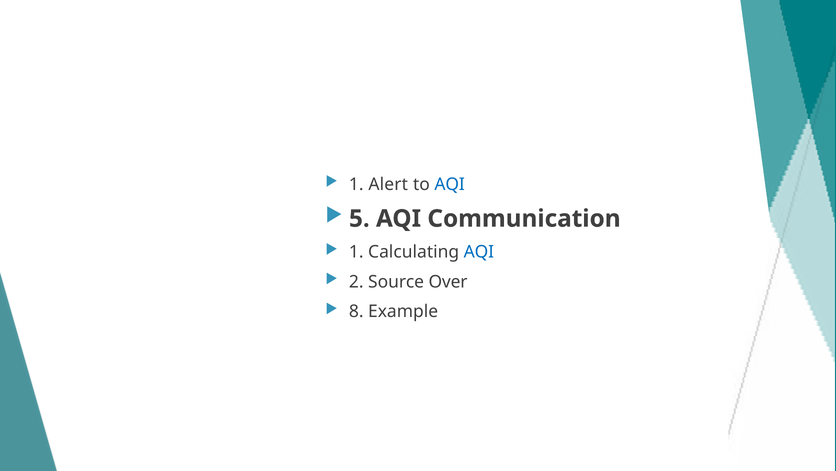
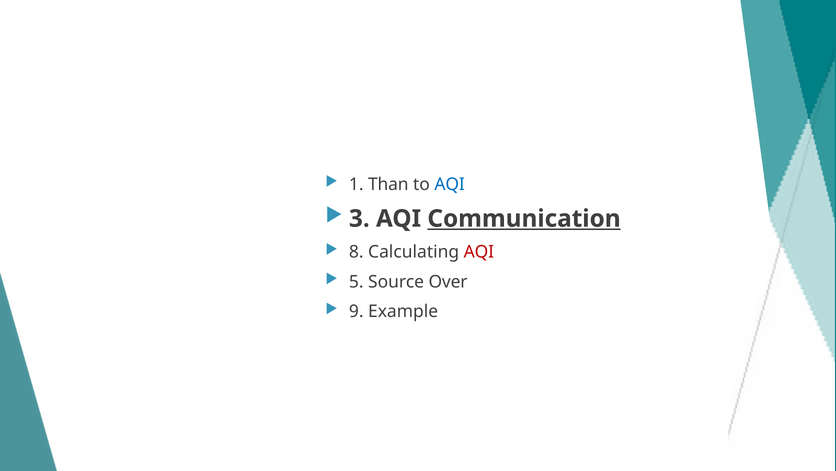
Alert: Alert -> Than (388, 184)
5: 5 -> 3 (359, 218)
Communication underline: none -> present (524, 218)
1: 1 -> 8 (356, 252)
AQI colour: blue -> red (479, 252)
2: 2 -> 5 (356, 281)
8: 8 -> 9 (356, 311)
